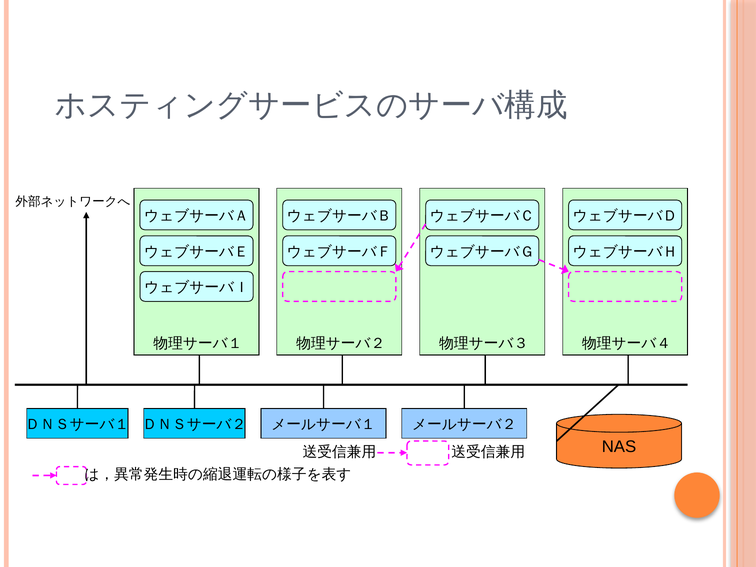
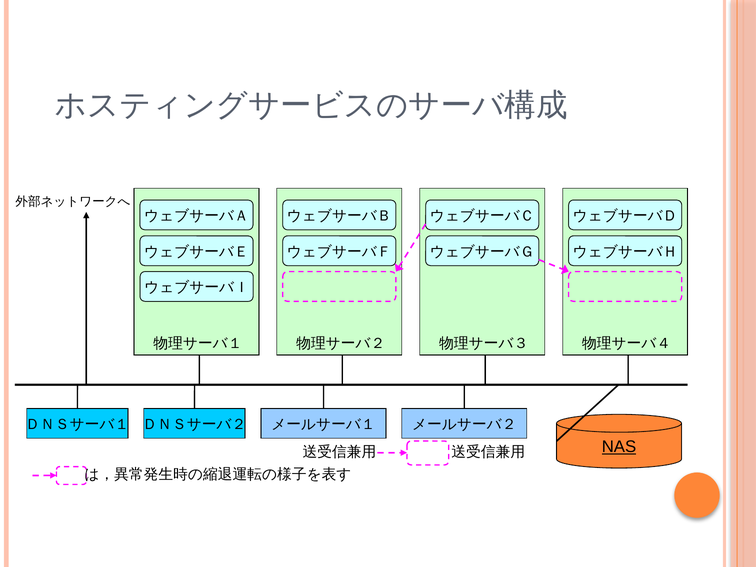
NAS underline: none -> present (619, 447)
